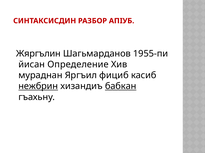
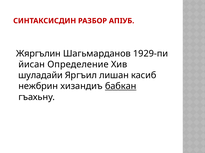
1955-пи: 1955-пи -> 1929-пи (151, 54)
мураднан: мураднан -> шуладайи (41, 76)
фициб: фициб -> лишан (114, 76)
нежбрин underline: present -> none (38, 87)
